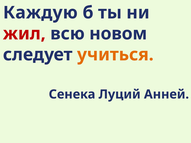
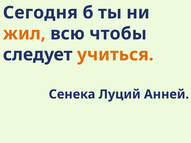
Каждую: Каждую -> Сегодня (40, 13)
жил colour: red -> orange (24, 34)
новом: новом -> чтобы (118, 34)
